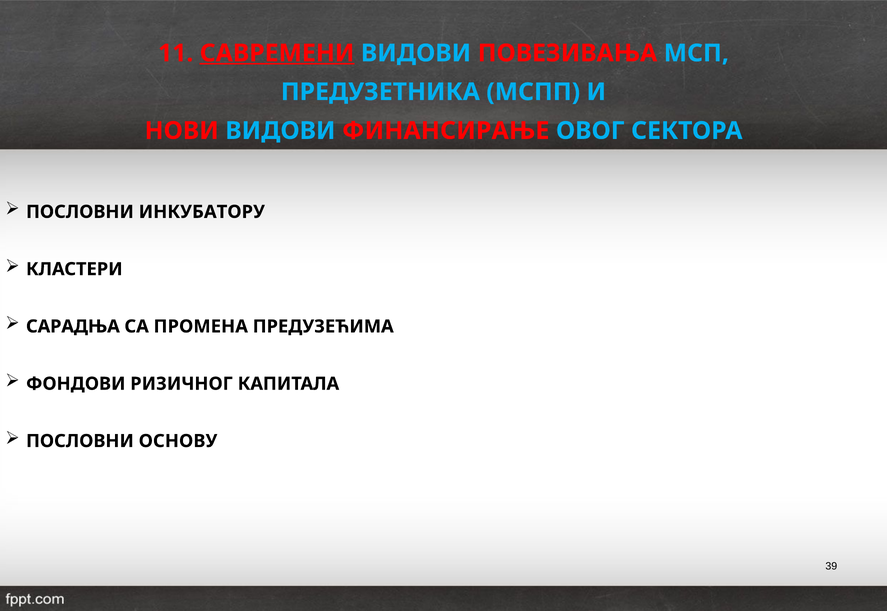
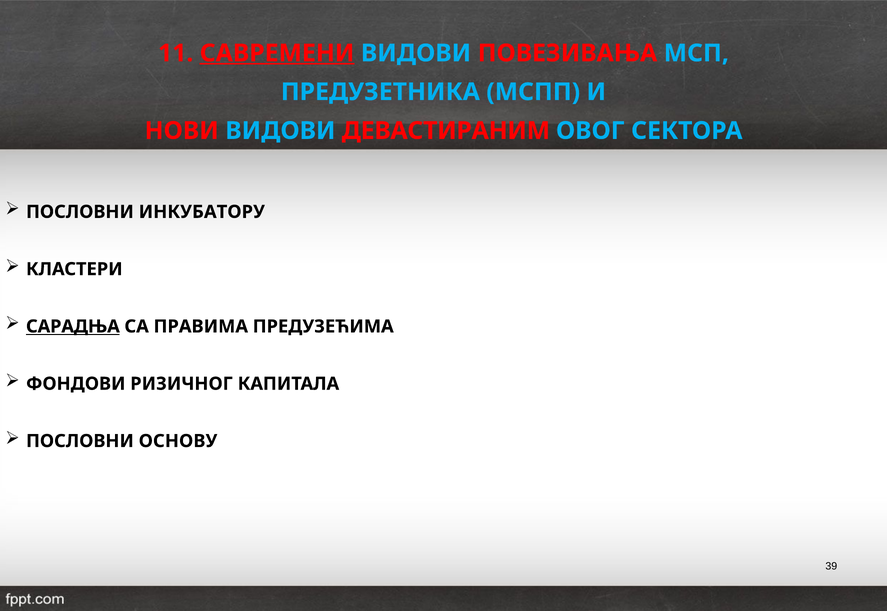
ФИНАНСИРАЊЕ: ФИНАНСИРАЊЕ -> ДЕВАСТИРАНИМ (446, 131)
САРАДЊА underline: none -> present (73, 327)
ПРОМЕНА: ПРОМЕНА -> ПРАВИМА (201, 327)
